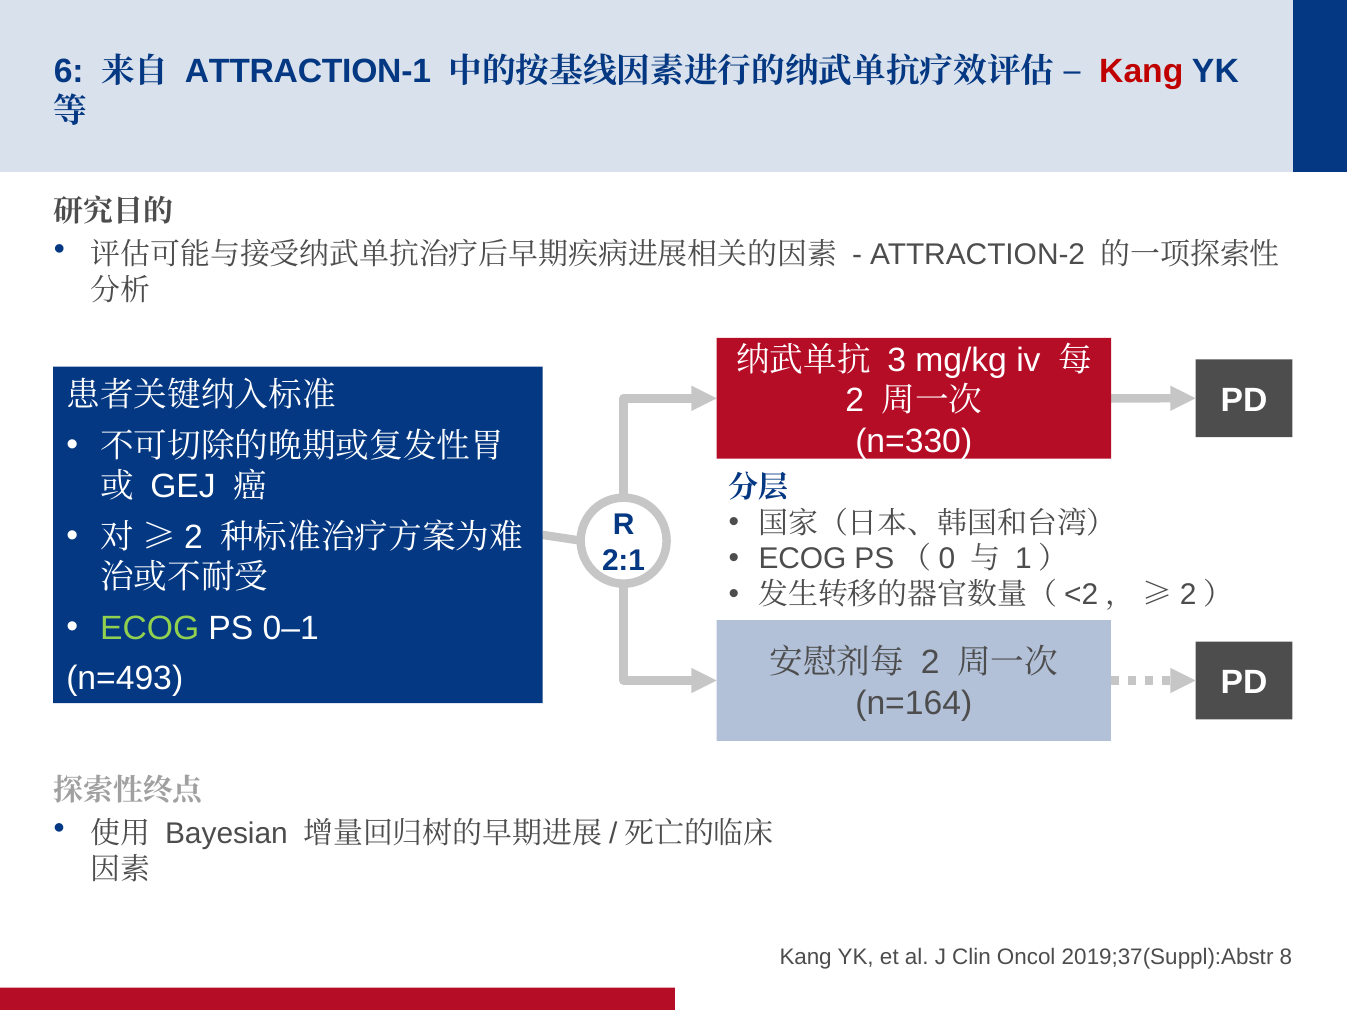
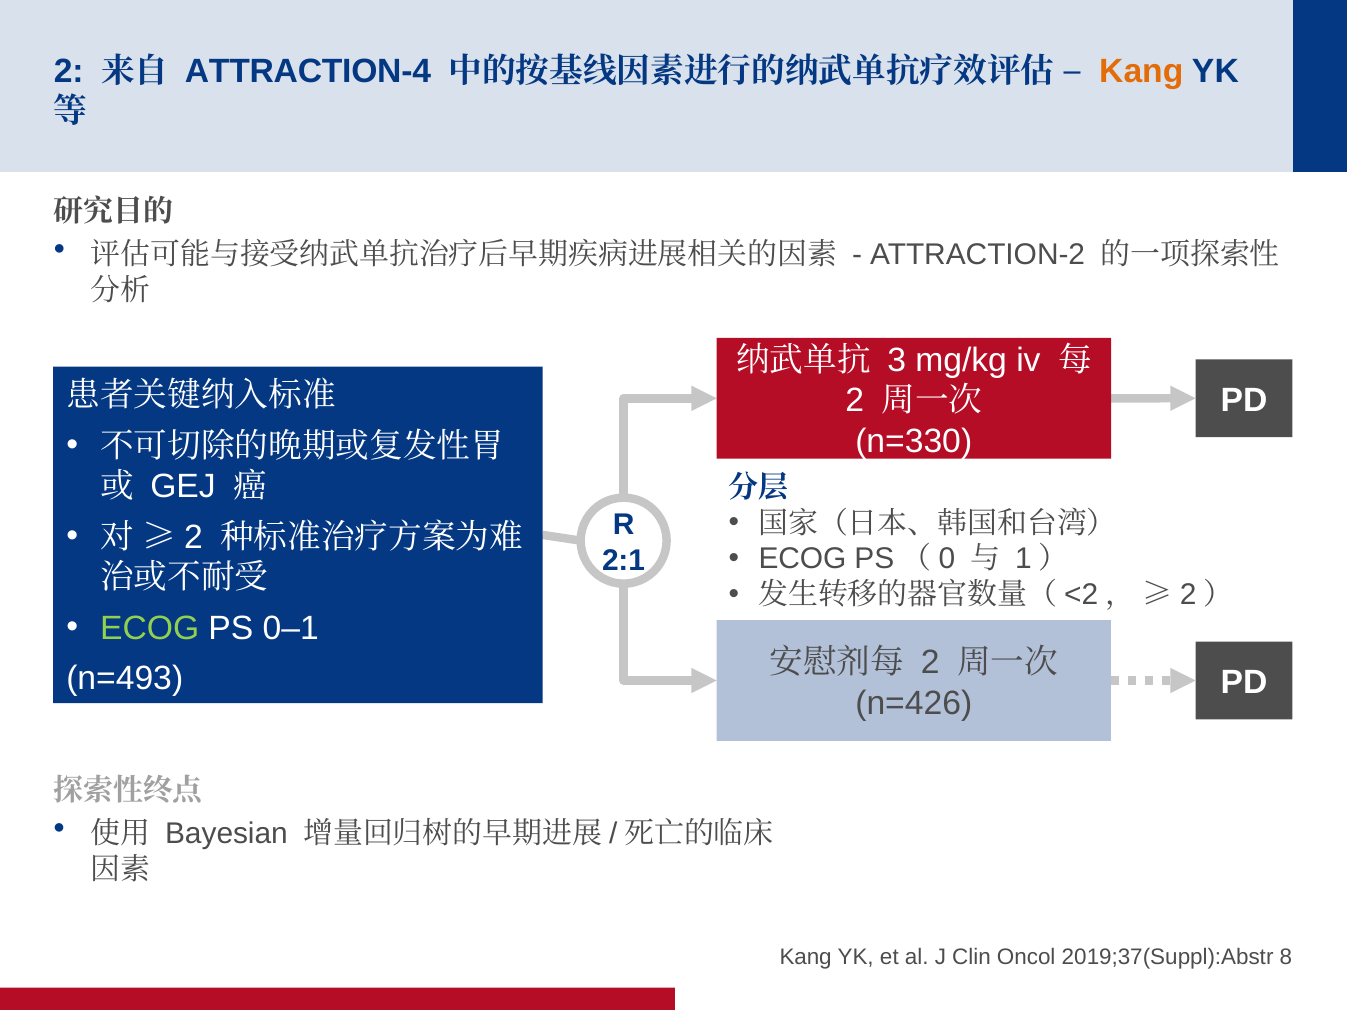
6: 6 -> 2 (69, 71)
ATTRACTION-1: ATTRACTION-1 -> ATTRACTION-4 (308, 71)
Kang colour: red -> orange (1141, 71)
n=164: n=164 -> n=426 (914, 703)
